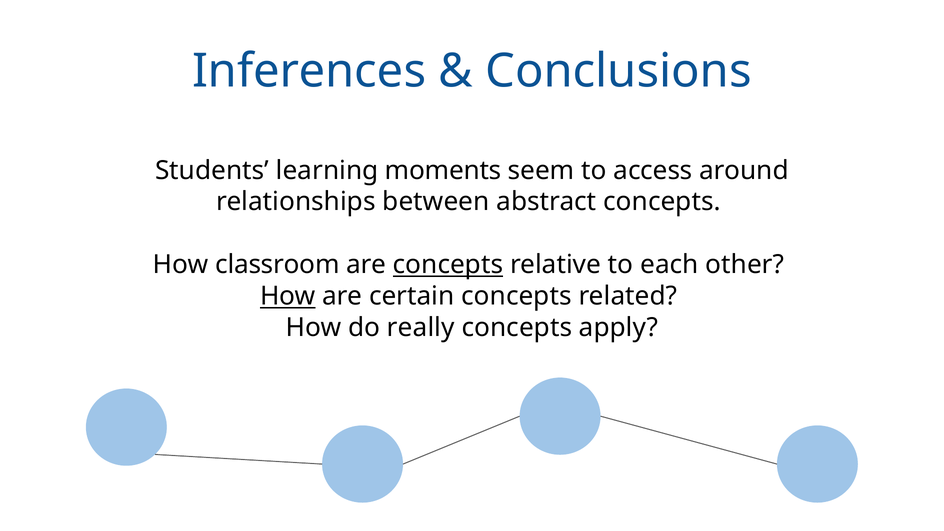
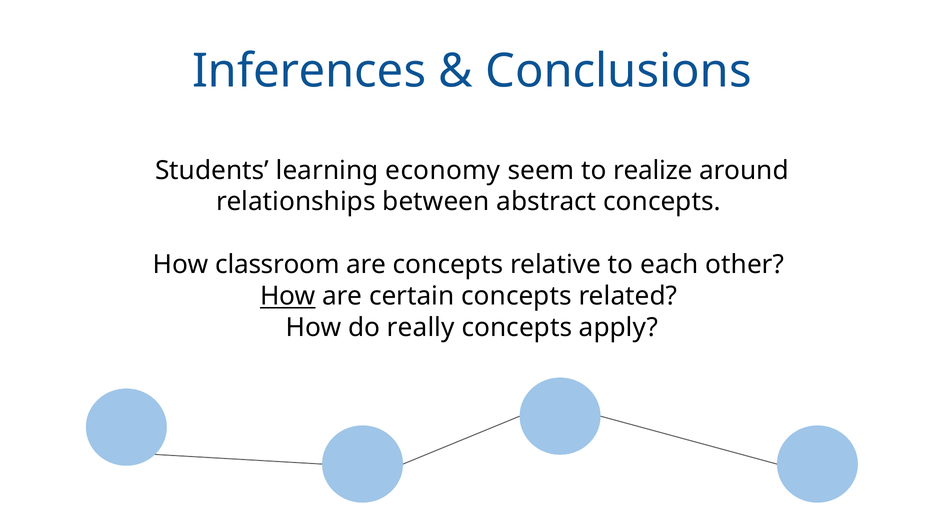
moments: moments -> economy (443, 170)
access: access -> realize (653, 170)
concepts underline: present -> none (448, 265)
